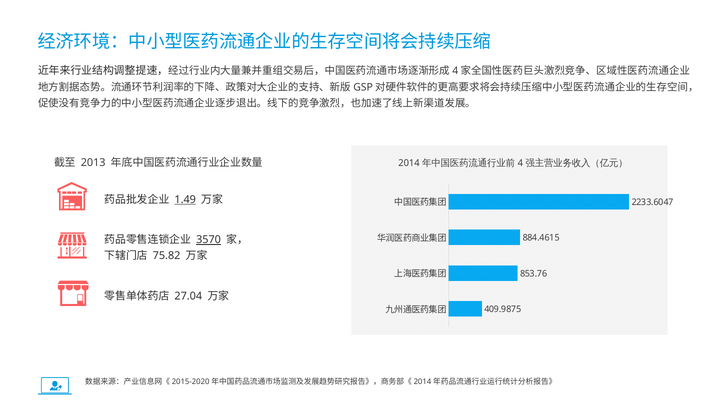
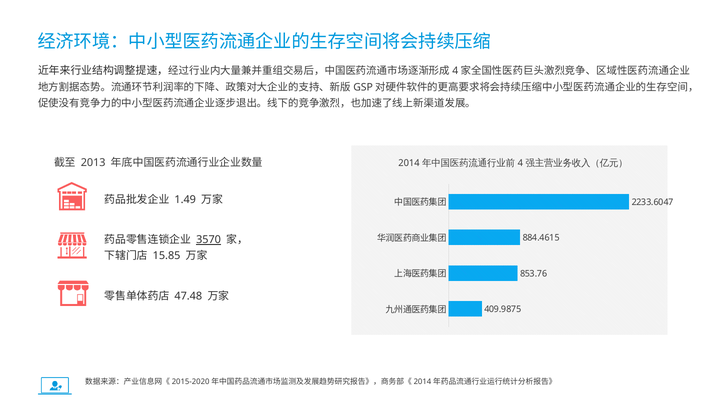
1.49 underline: present -> none (185, 200)
75.82: 75.82 -> 15.85 (167, 256)
27.04: 27.04 -> 47.48 (188, 296)
